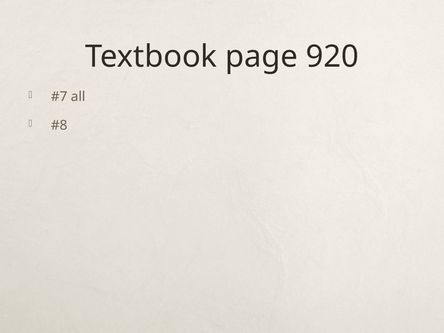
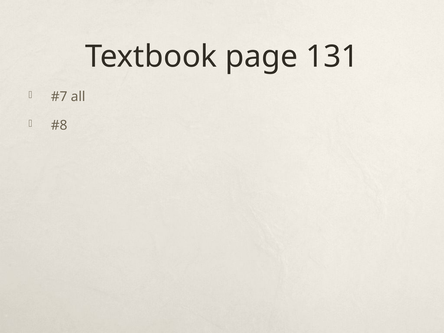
920: 920 -> 131 (332, 56)
